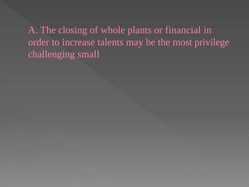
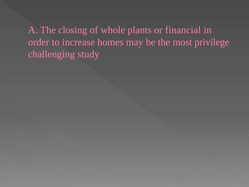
talents: talents -> homes (110, 42)
small: small -> study (88, 54)
